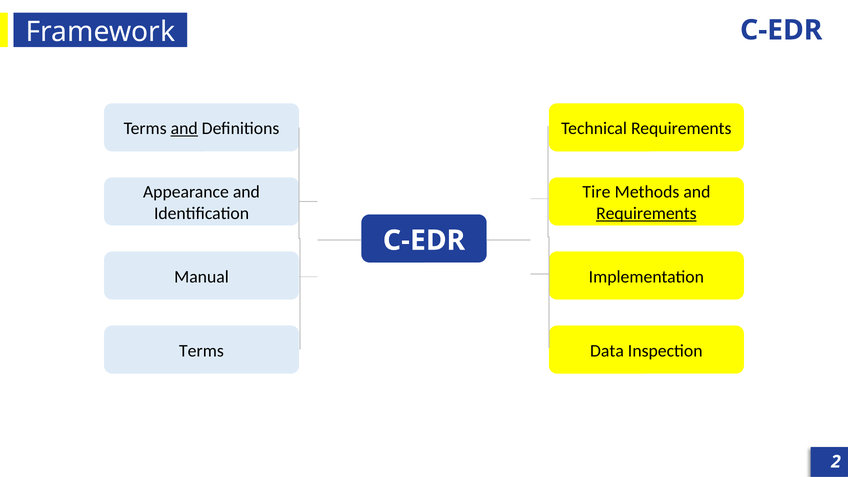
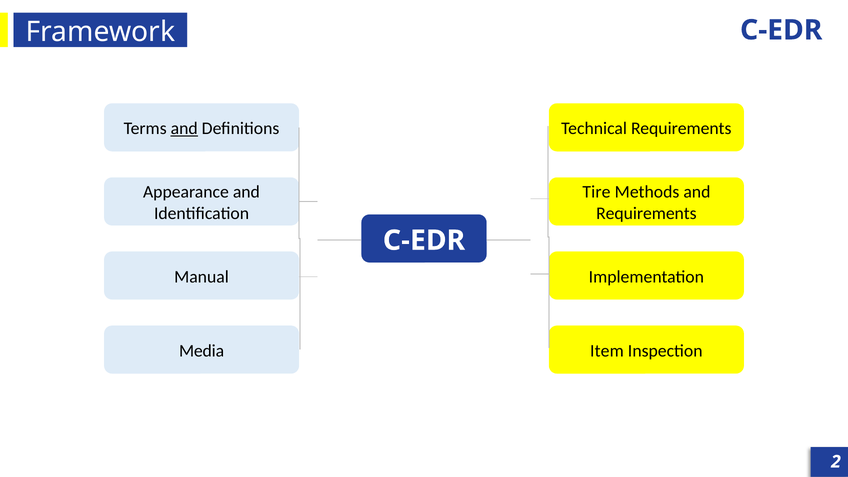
Requirements underline: present -> none (646, 213)
Terms: Terms -> Media (202, 351)
Data: Data -> Item (607, 351)
